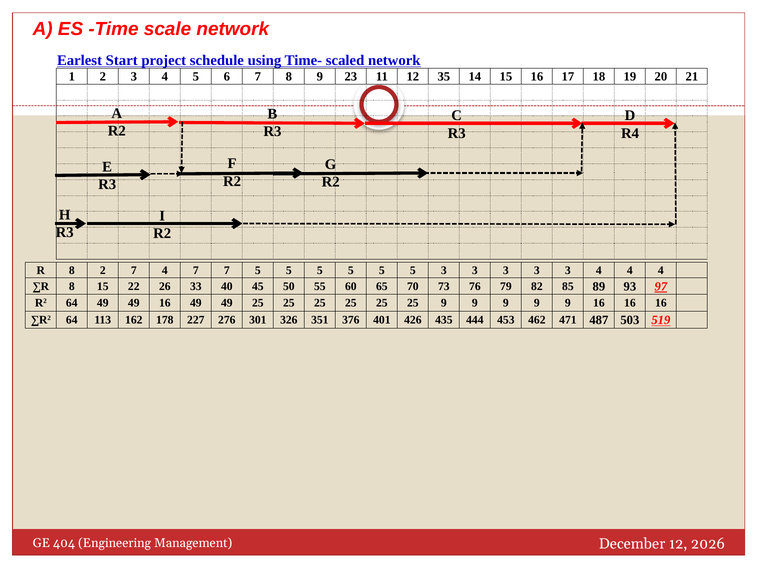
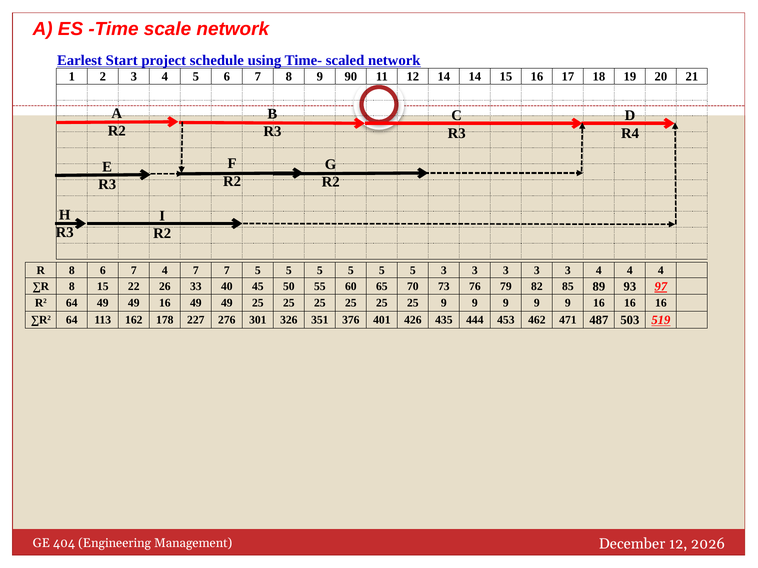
23: 23 -> 90 (351, 77)
12 35: 35 -> 14 (444, 77)
8 2: 2 -> 6 (103, 271)
